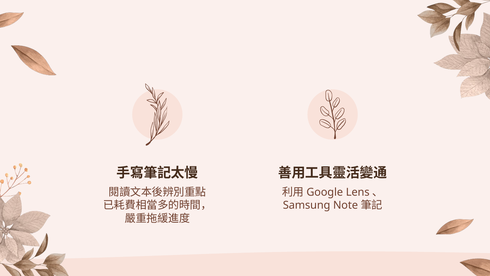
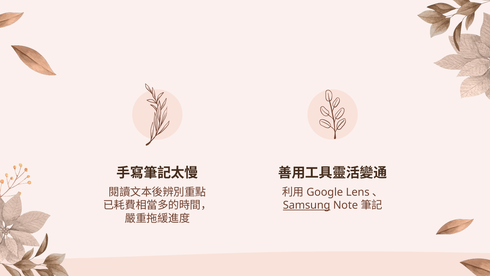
Samsung underline: none -> present (307, 205)
